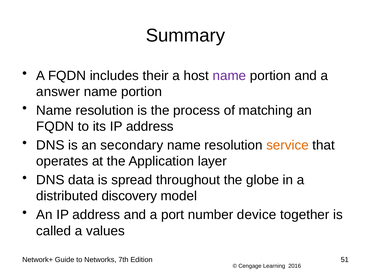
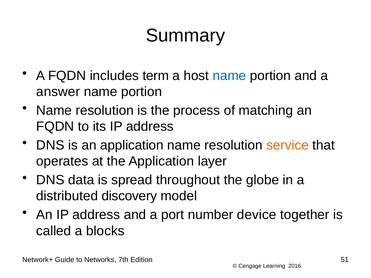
their: their -> term (156, 76)
name colour: purple -> blue (229, 76)
an secondary: secondary -> application (132, 145)
values: values -> blocks (105, 231)
